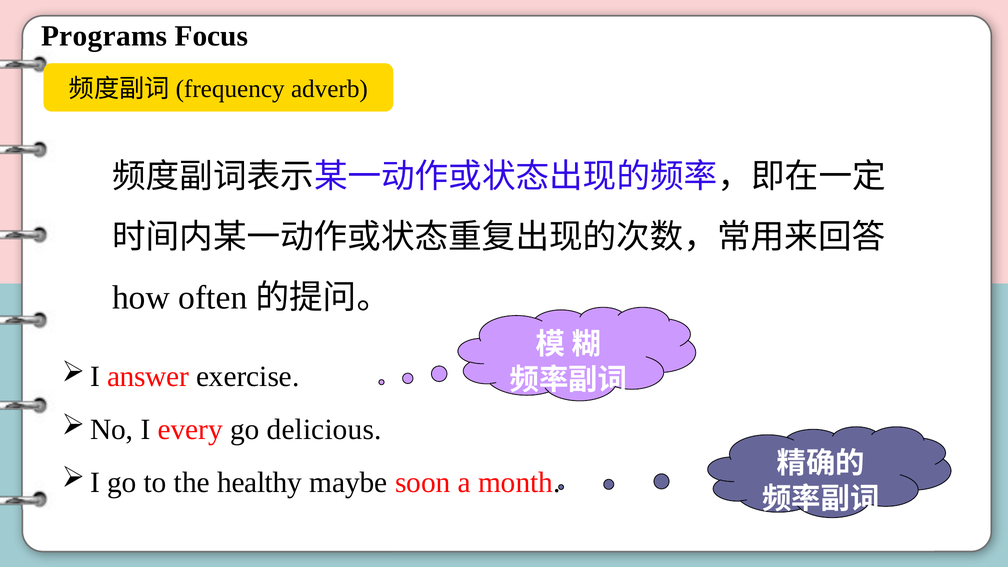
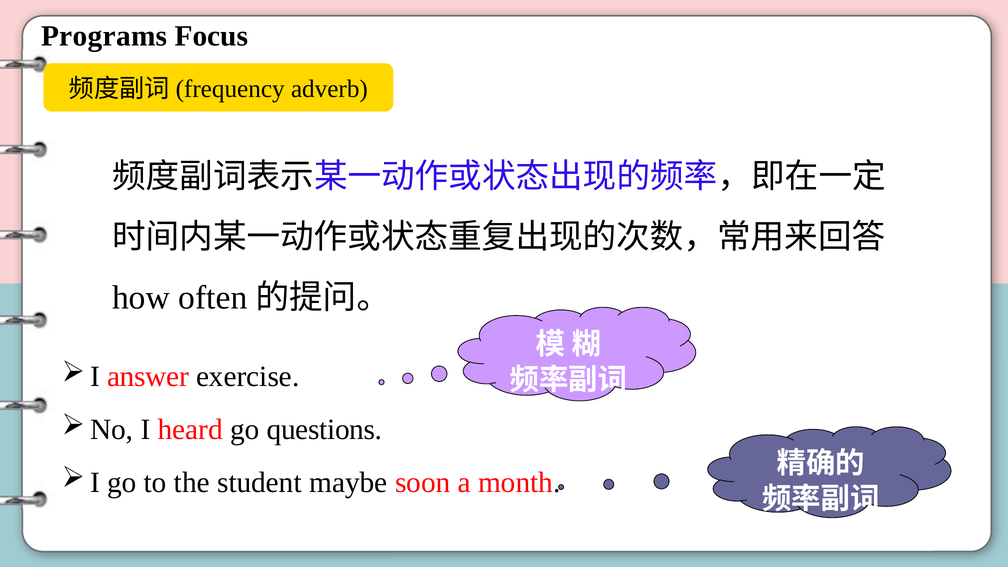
every: every -> heard (190, 430)
delicious: delicious -> questions (324, 430)
healthy: healthy -> student (259, 483)
